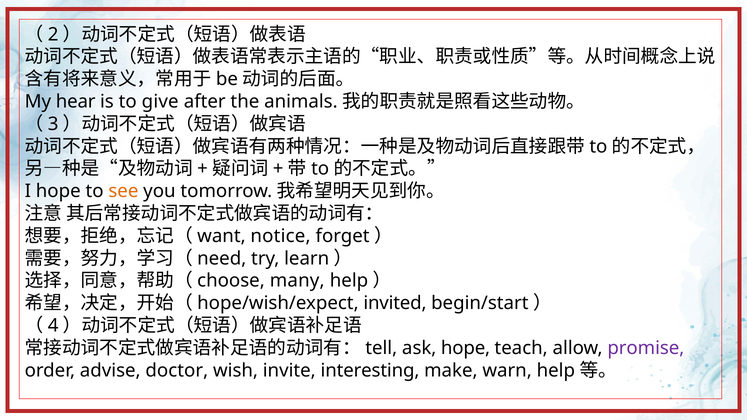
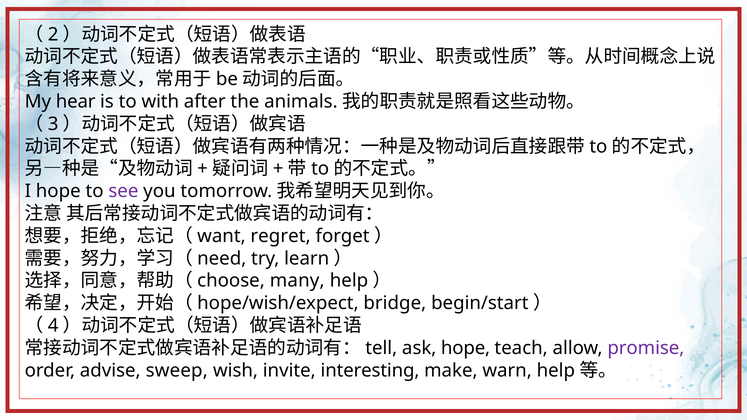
give: give -> with (160, 102)
see colour: orange -> purple (123, 191)
notice: notice -> regret (281, 236)
invited: invited -> bridge (395, 303)
doctor: doctor -> sweep (177, 370)
